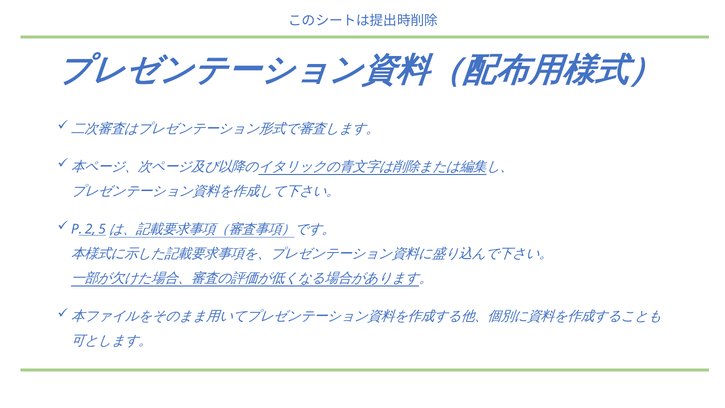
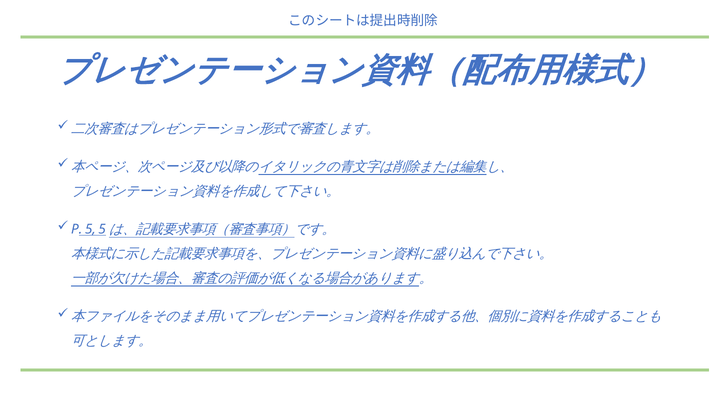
2: 2 -> 5 (90, 229)
